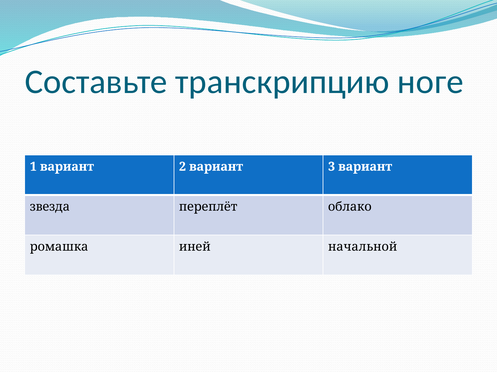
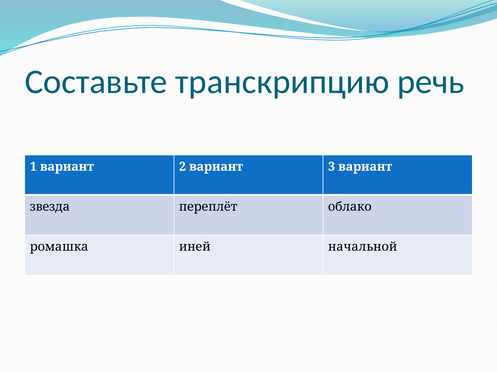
ноге: ноге -> речь (431, 82)
